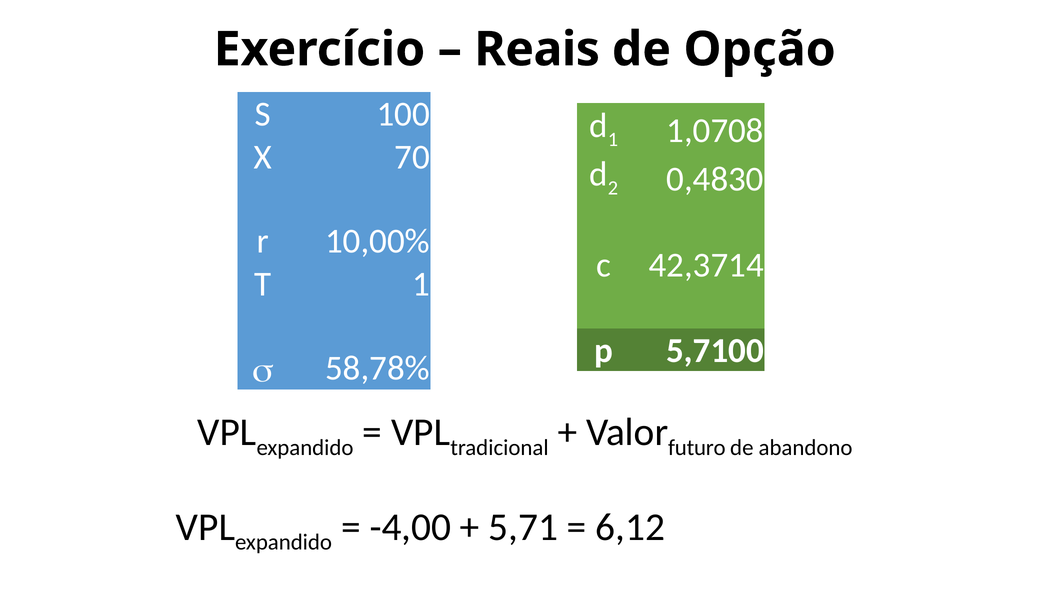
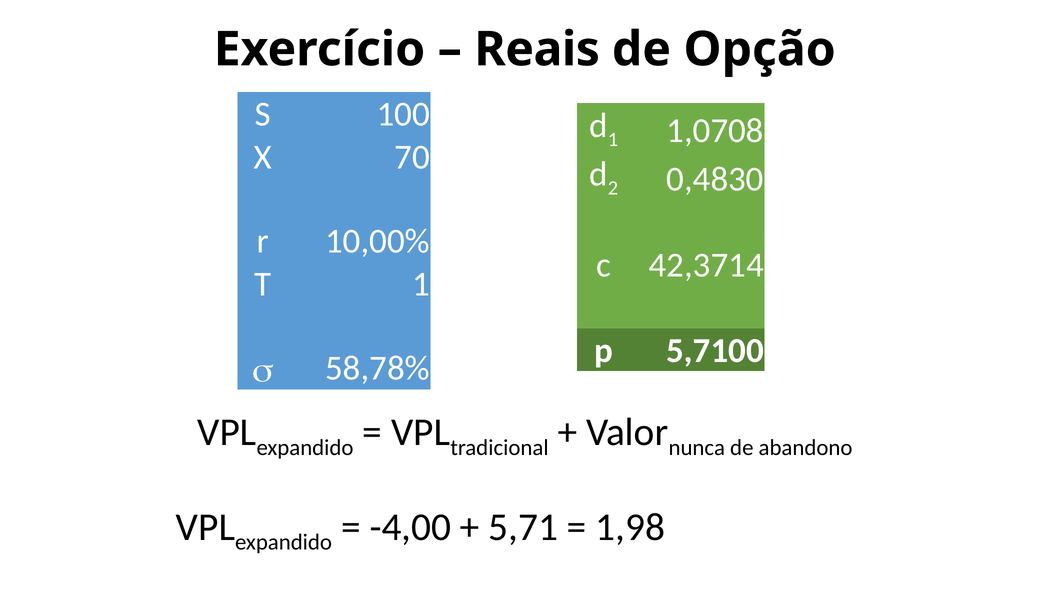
futuro: futuro -> nunca (697, 447)
6,12: 6,12 -> 1,98 (630, 527)
